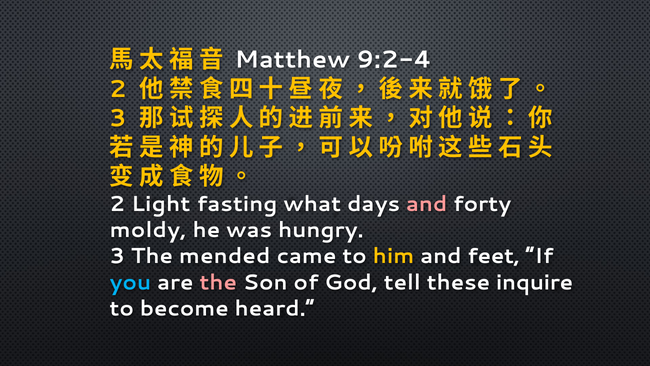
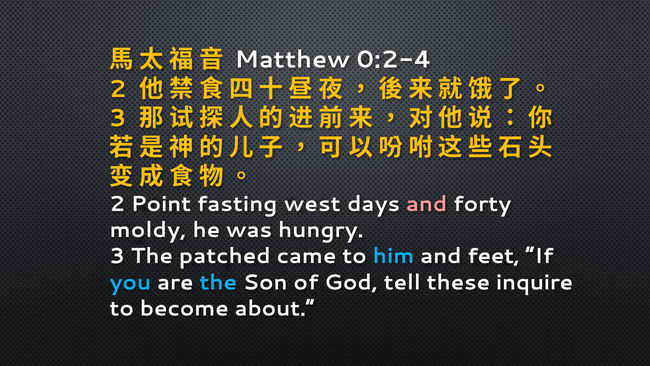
9:2-4: 9:2-4 -> 0:2-4 (394, 60)
Light: Light -> Point (161, 204)
what: what -> west (312, 204)
mended: mended -> patched (225, 256)
him colour: yellow -> light blue (393, 256)
the colour: pink -> light blue (218, 282)
heard: heard -> about (275, 308)
